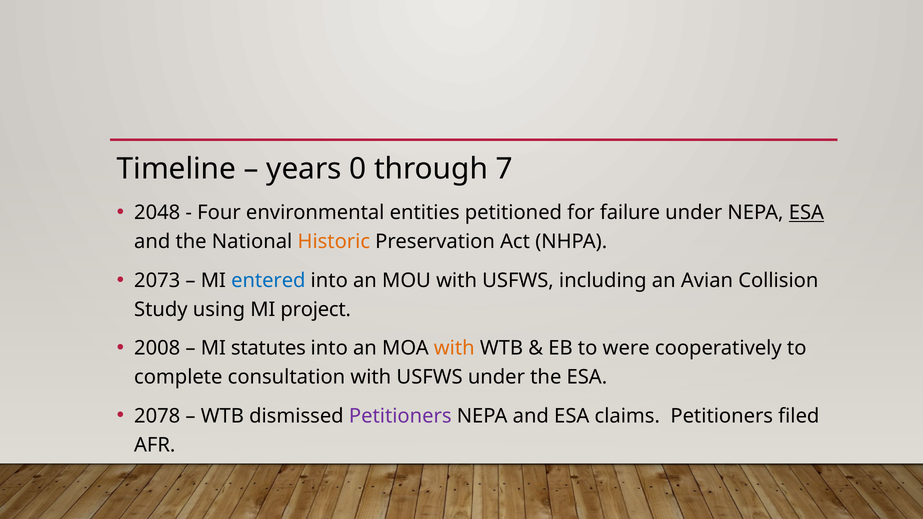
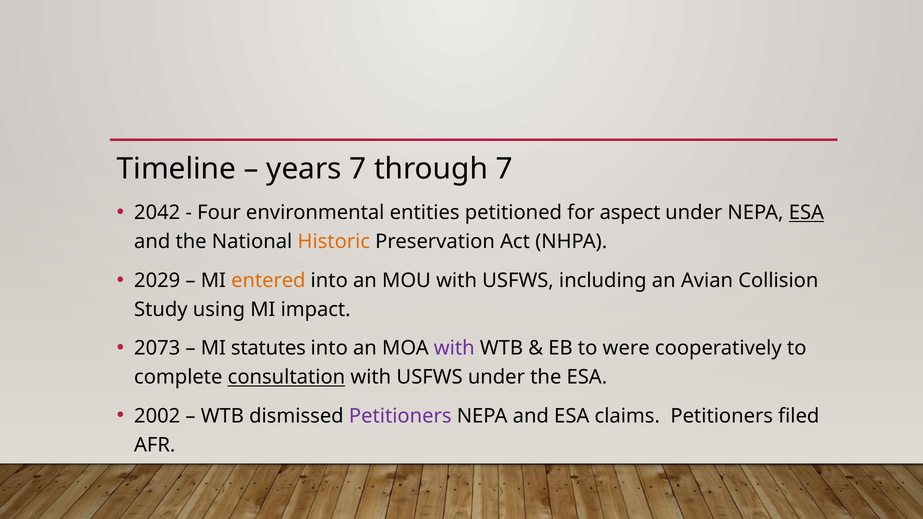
years 0: 0 -> 7 (358, 169)
2048: 2048 -> 2042 (157, 213)
failure: failure -> aspect (630, 213)
2073: 2073 -> 2029 (157, 281)
entered colour: blue -> orange (268, 281)
project: project -> impact (316, 310)
2008: 2008 -> 2073 (157, 348)
with colour: orange -> purple (454, 348)
consultation underline: none -> present (286, 377)
2078: 2078 -> 2002 (157, 416)
